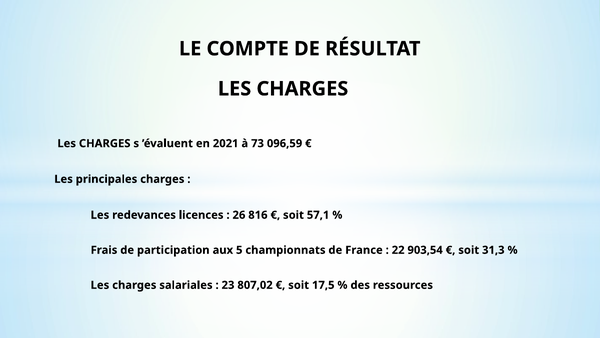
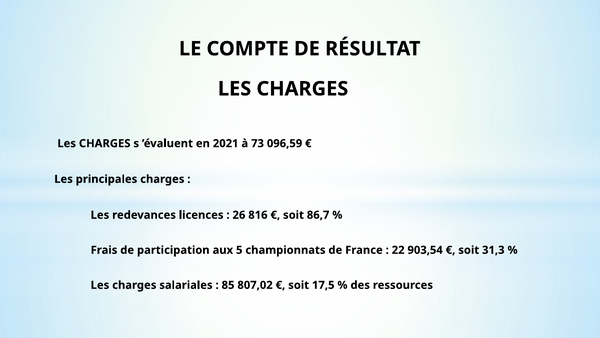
57,1: 57,1 -> 86,7 (318, 215)
23: 23 -> 85 (228, 285)
